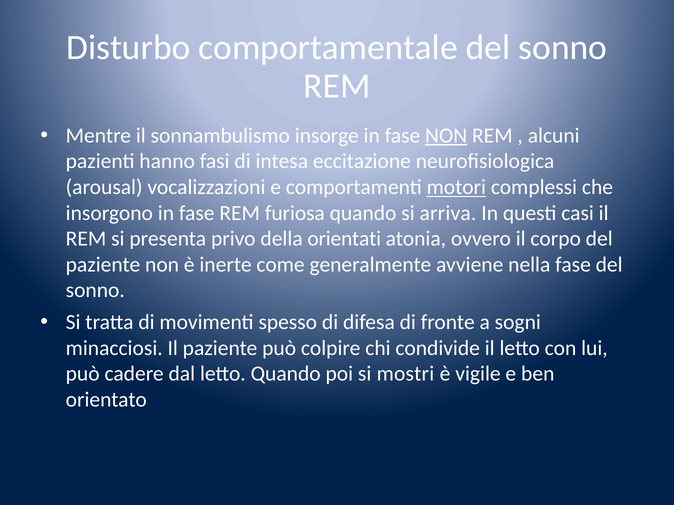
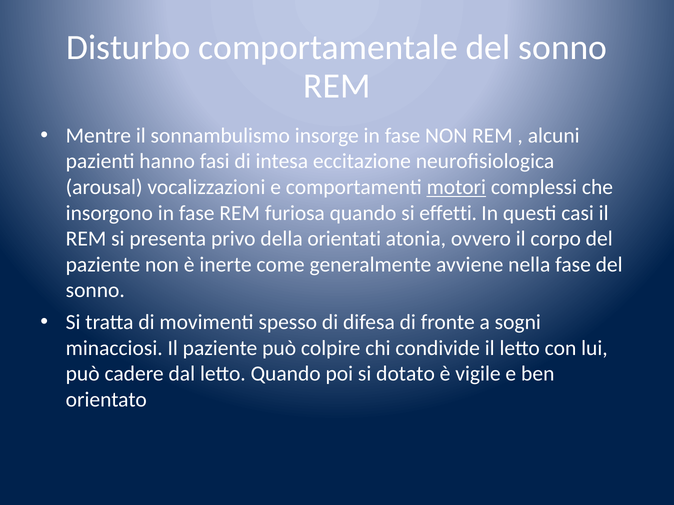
NON underline: present -> none (446, 136)
arriva: arriva -> effetti (448, 213)
mostri: mostri -> dotato (406, 374)
